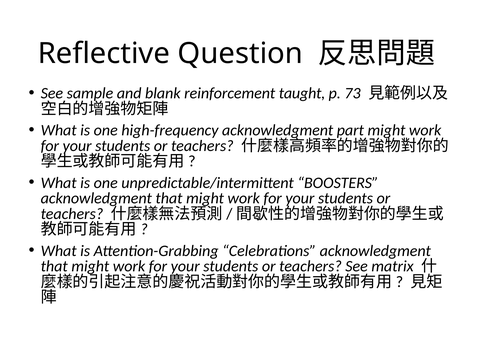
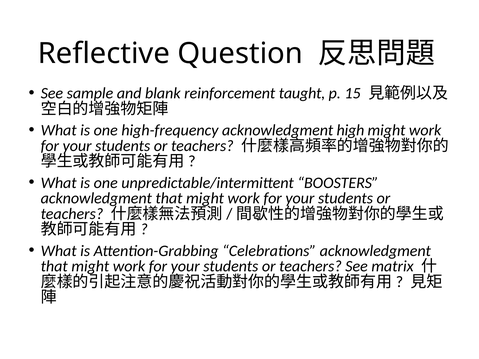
73: 73 -> 15 (353, 93)
part: part -> high (350, 130)
